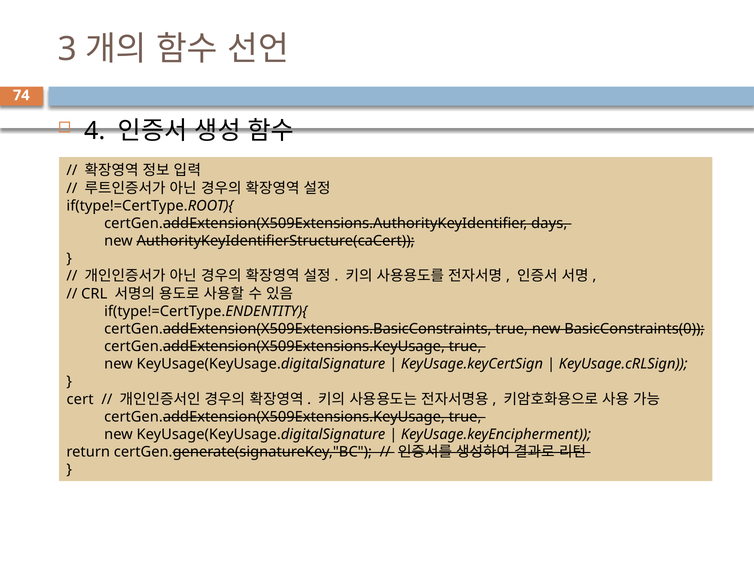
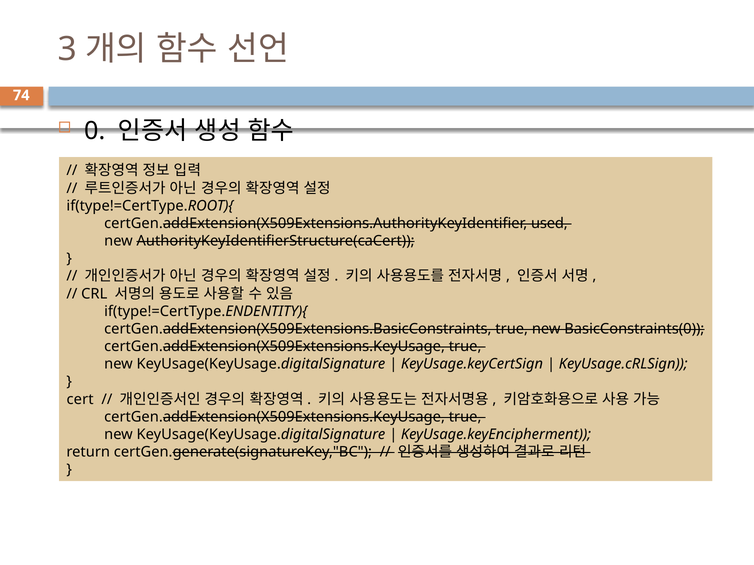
4: 4 -> 0 (95, 131)
days: days -> used (549, 224)
